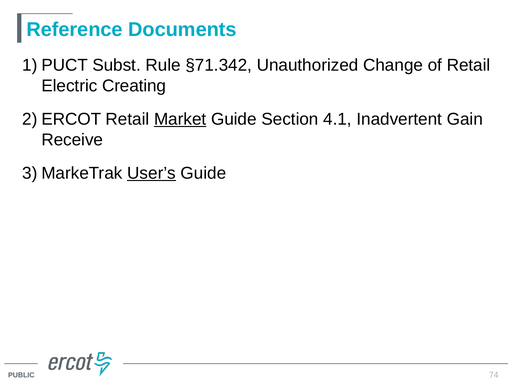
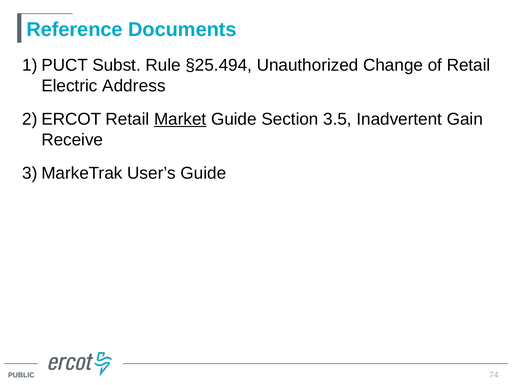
§71.342: §71.342 -> §25.494 (219, 65)
Creating: Creating -> Address (134, 86)
4.1: 4.1 -> 3.5 (337, 119)
User’s underline: present -> none (152, 173)
